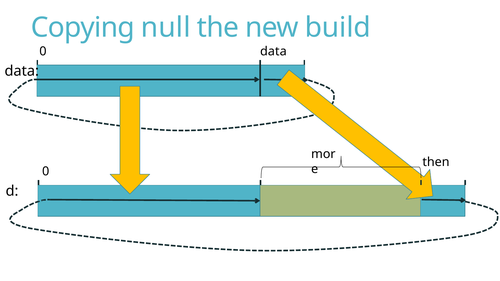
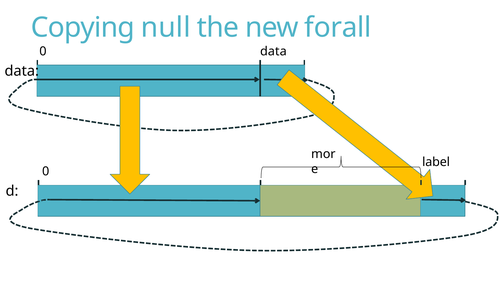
build: build -> forall (338, 28)
then: then -> label (436, 162)
